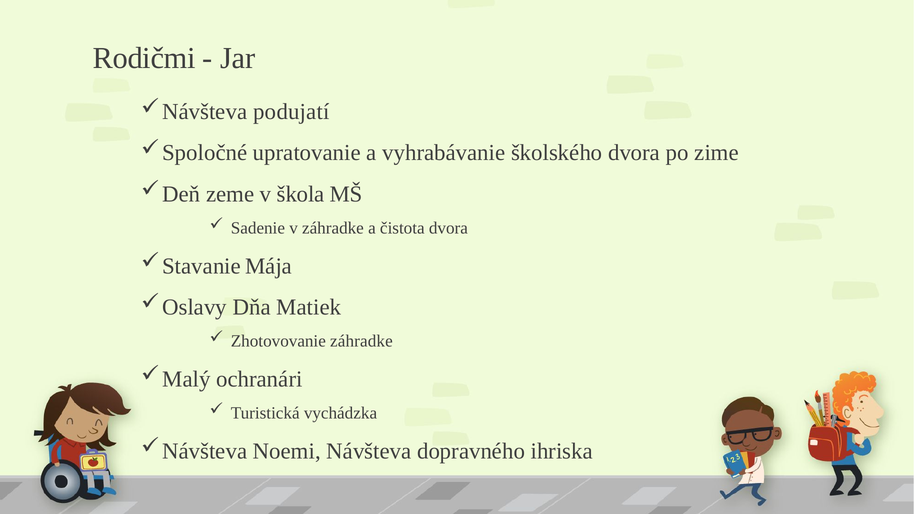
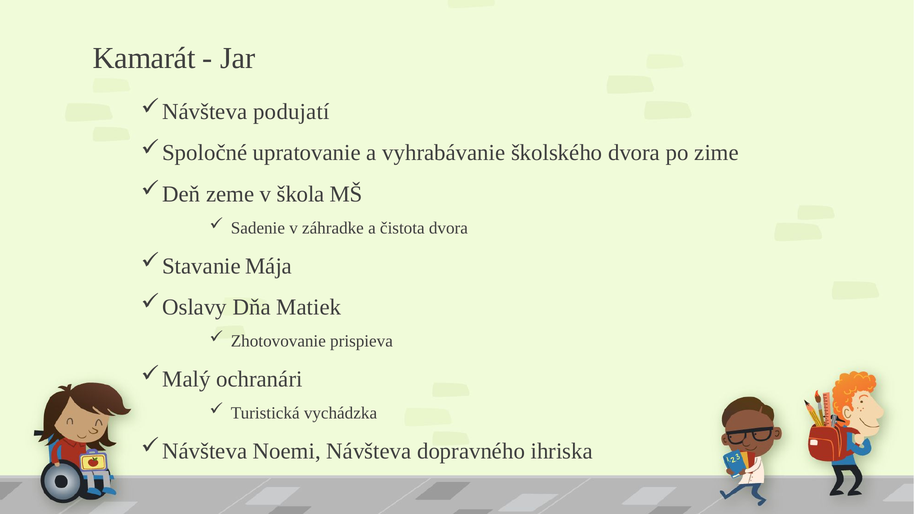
Rodičmi: Rodičmi -> Kamarát (144, 58)
Zhotovovanie záhradke: záhradke -> prispieva (361, 341)
